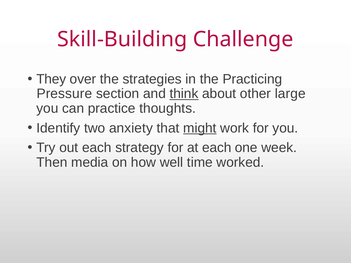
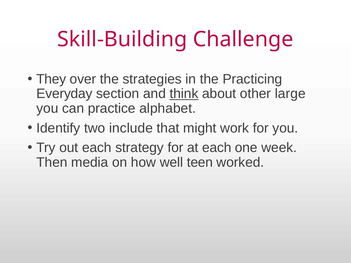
Pressure: Pressure -> Everyday (64, 94)
thoughts: thoughts -> alphabet (168, 109)
anxiety: anxiety -> include (131, 128)
might underline: present -> none (200, 128)
time: time -> teen (200, 162)
